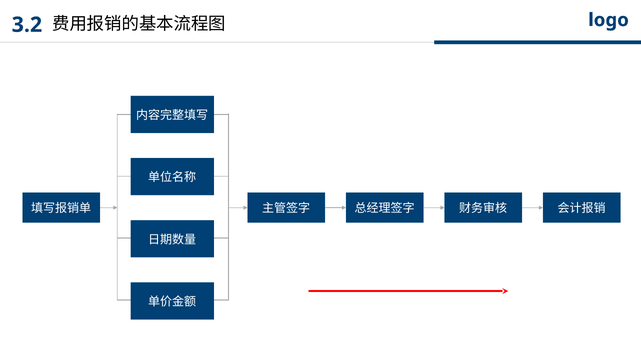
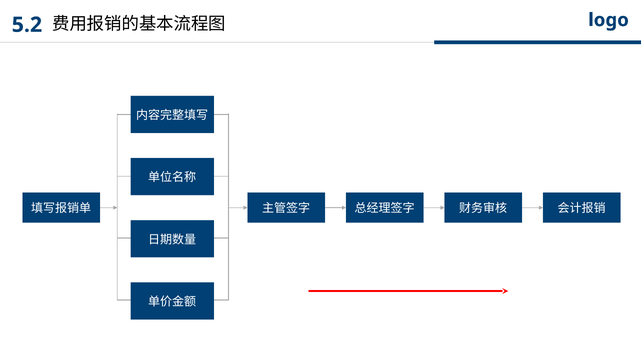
3.2: 3.2 -> 5.2 (27, 25)
